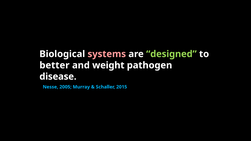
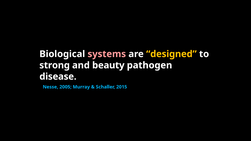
designed colour: light green -> yellow (171, 54)
better: better -> strong (55, 65)
weight: weight -> beauty (108, 65)
